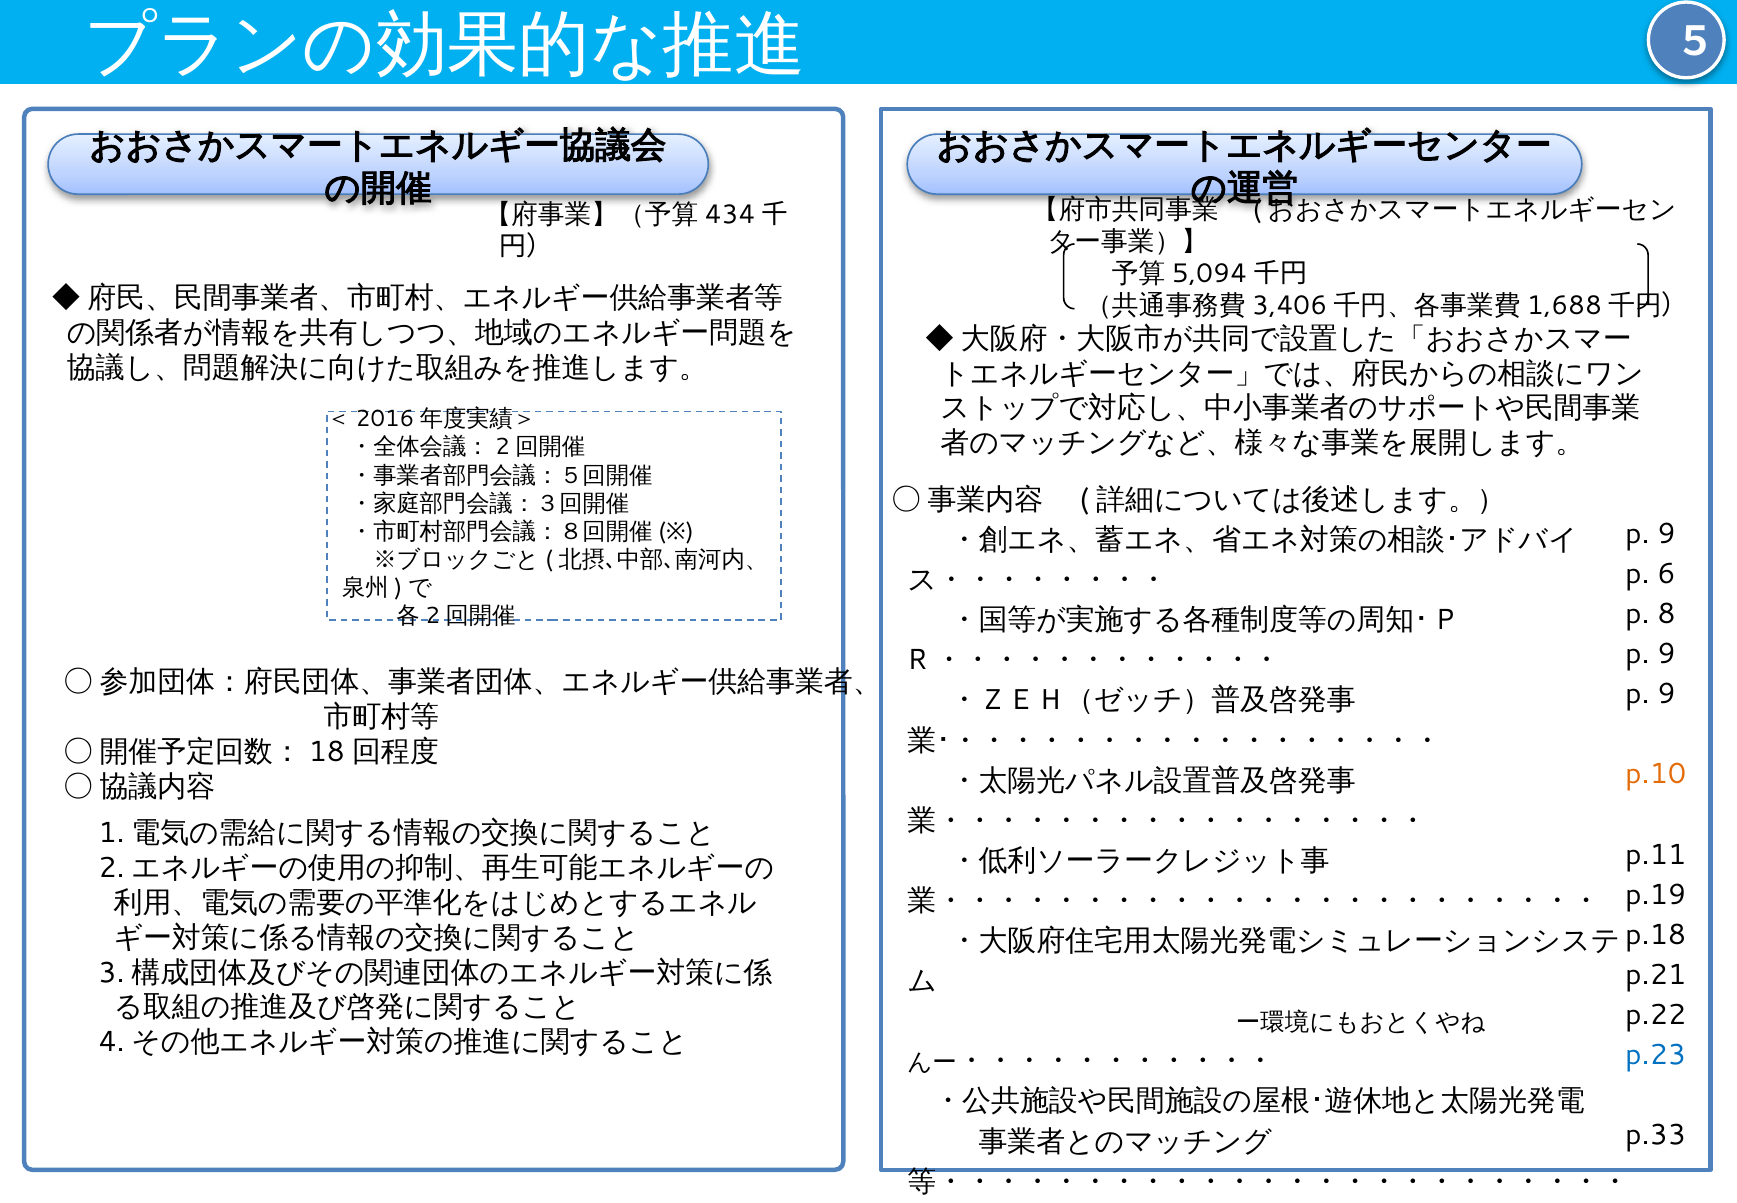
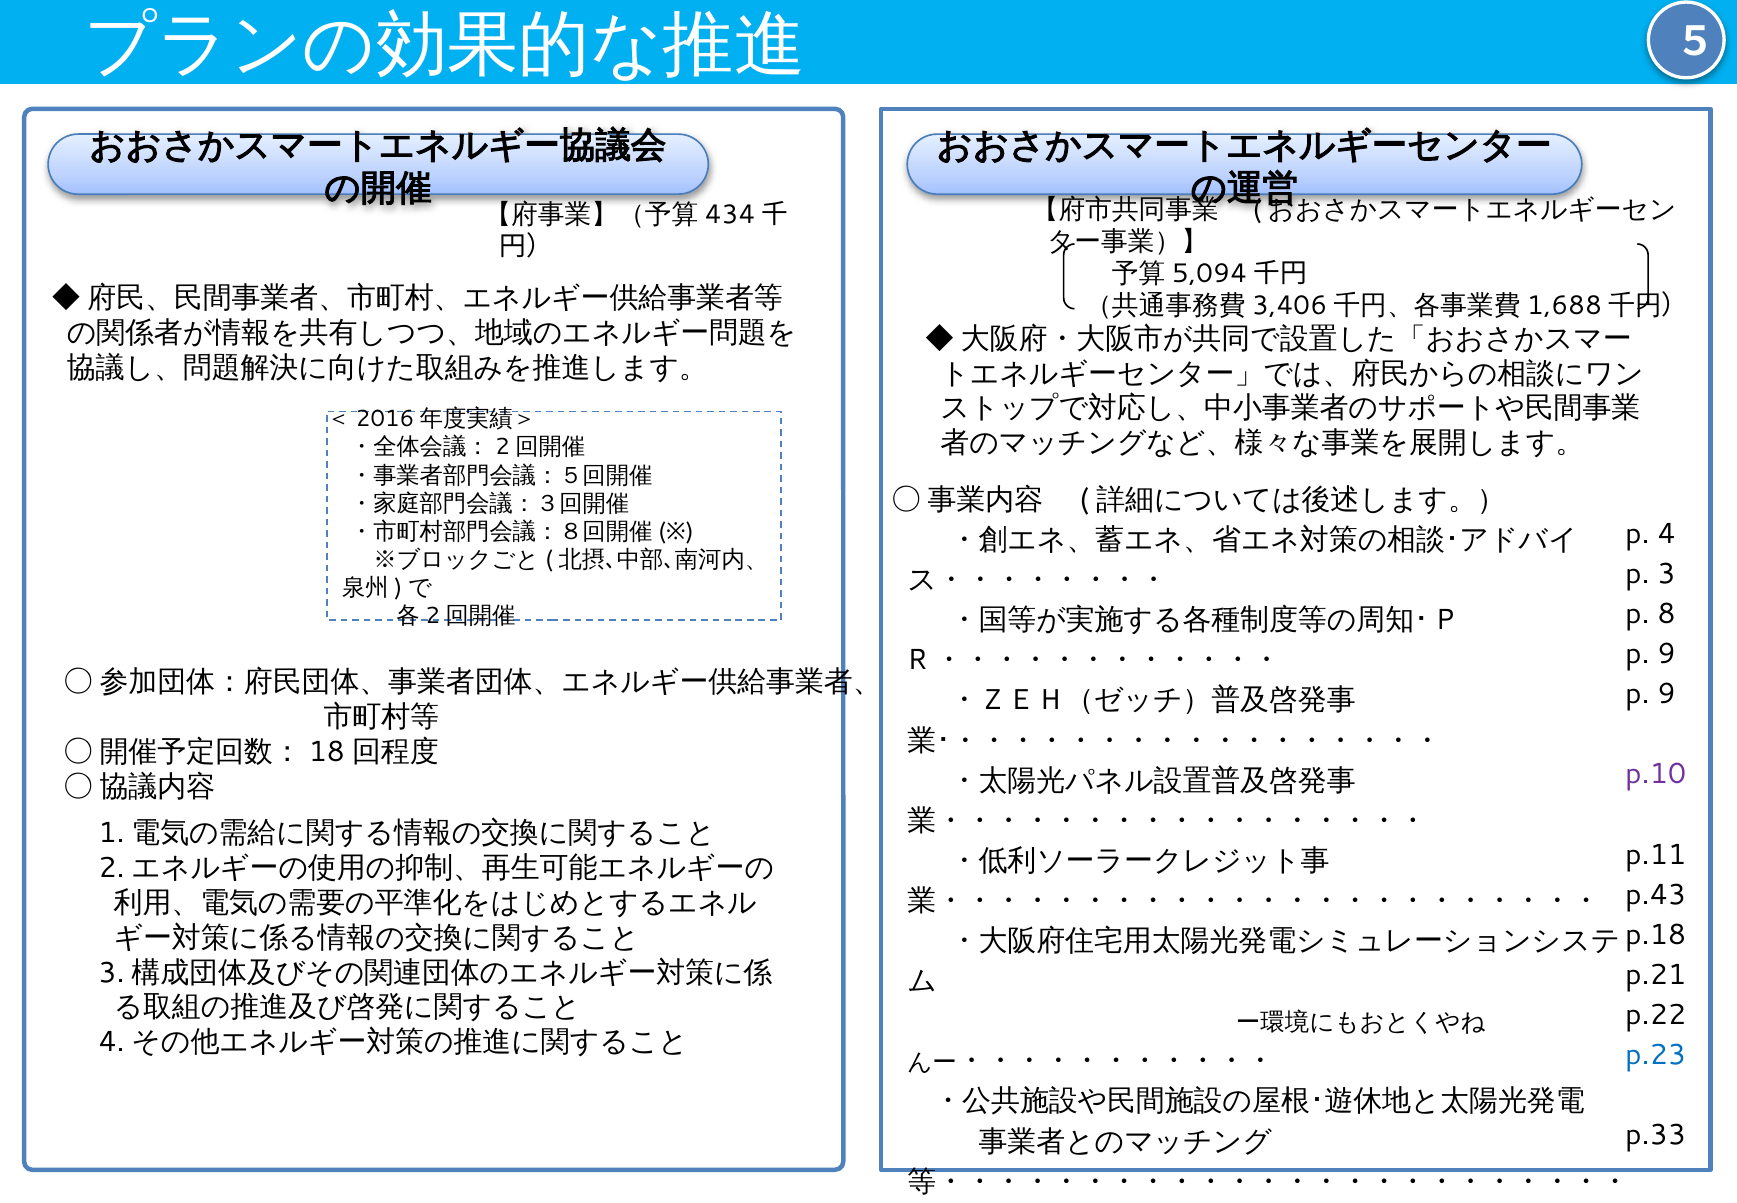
9: 9 -> 4 (1667, 533)
6: 6 -> 3 (1667, 574)
p.10 colour: orange -> purple (1656, 774)
p.19: p.19 -> p.43 (1656, 894)
